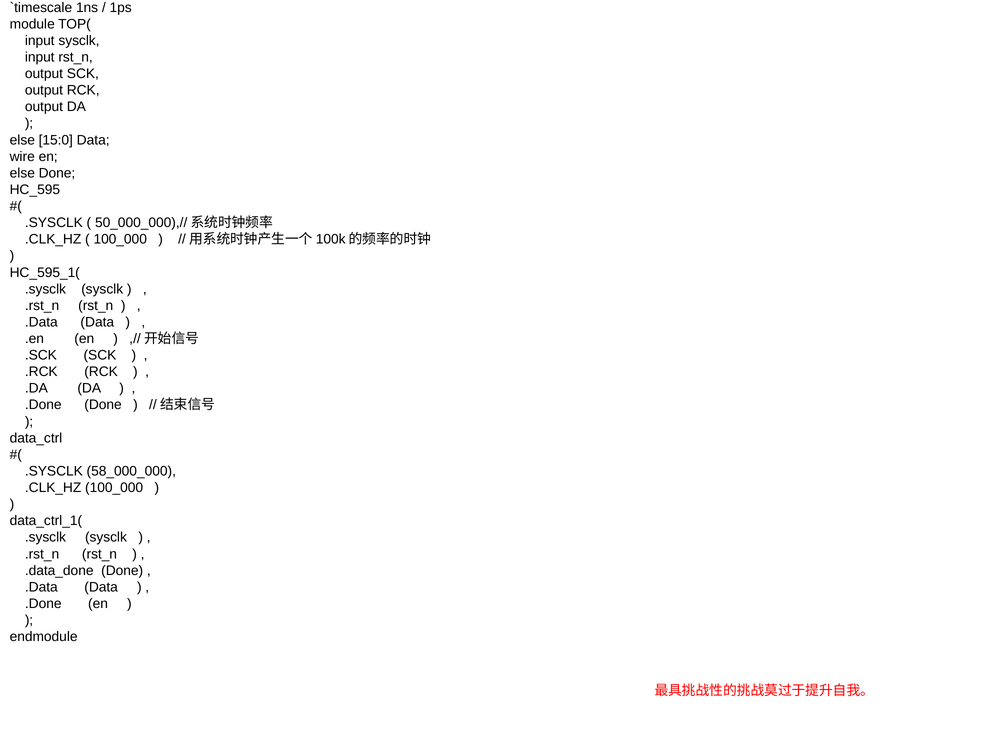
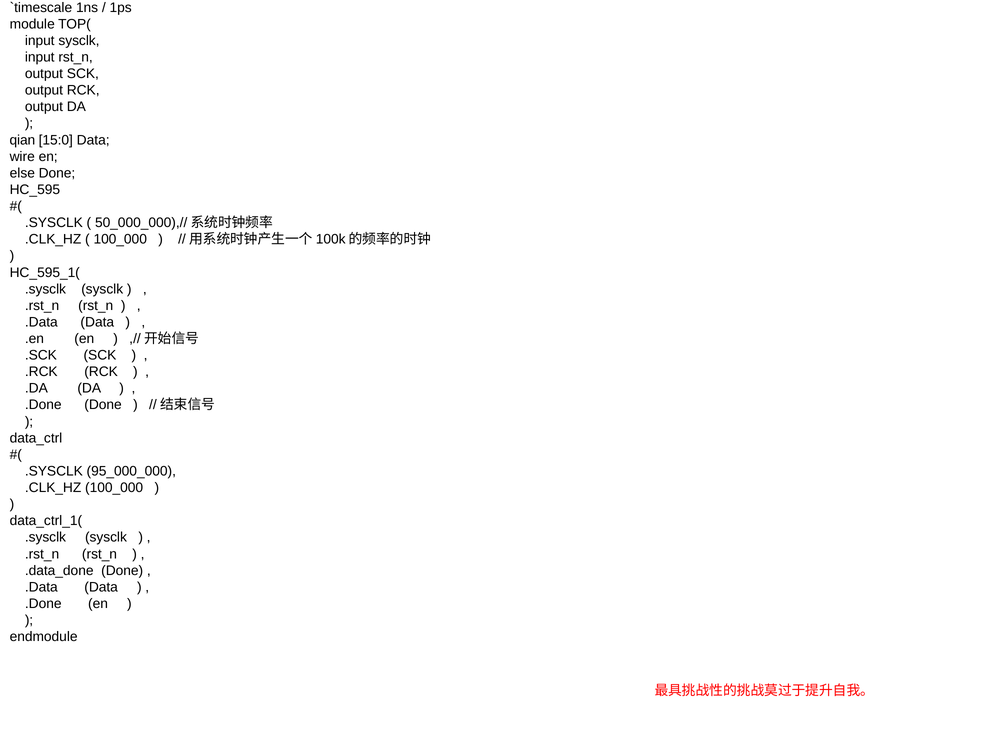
else: else -> qian (22, 140)
58_000_000: 58_000_000 -> 95_000_000 (131, 471)
